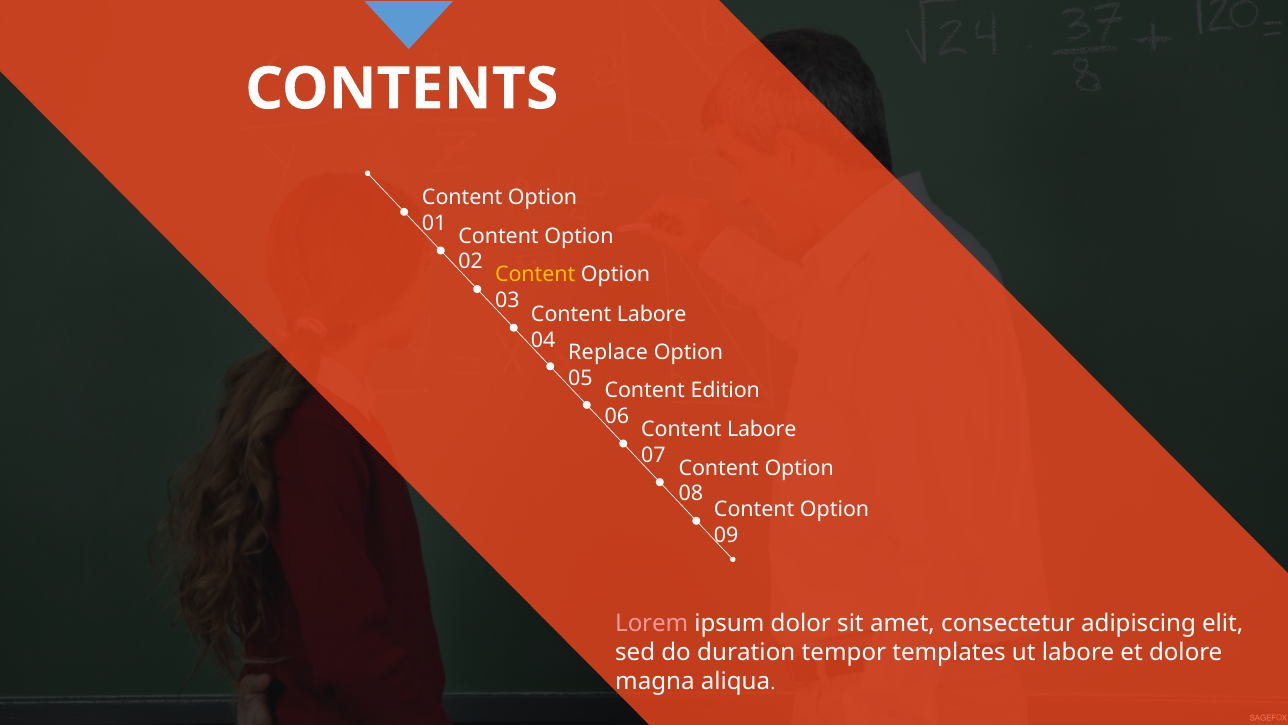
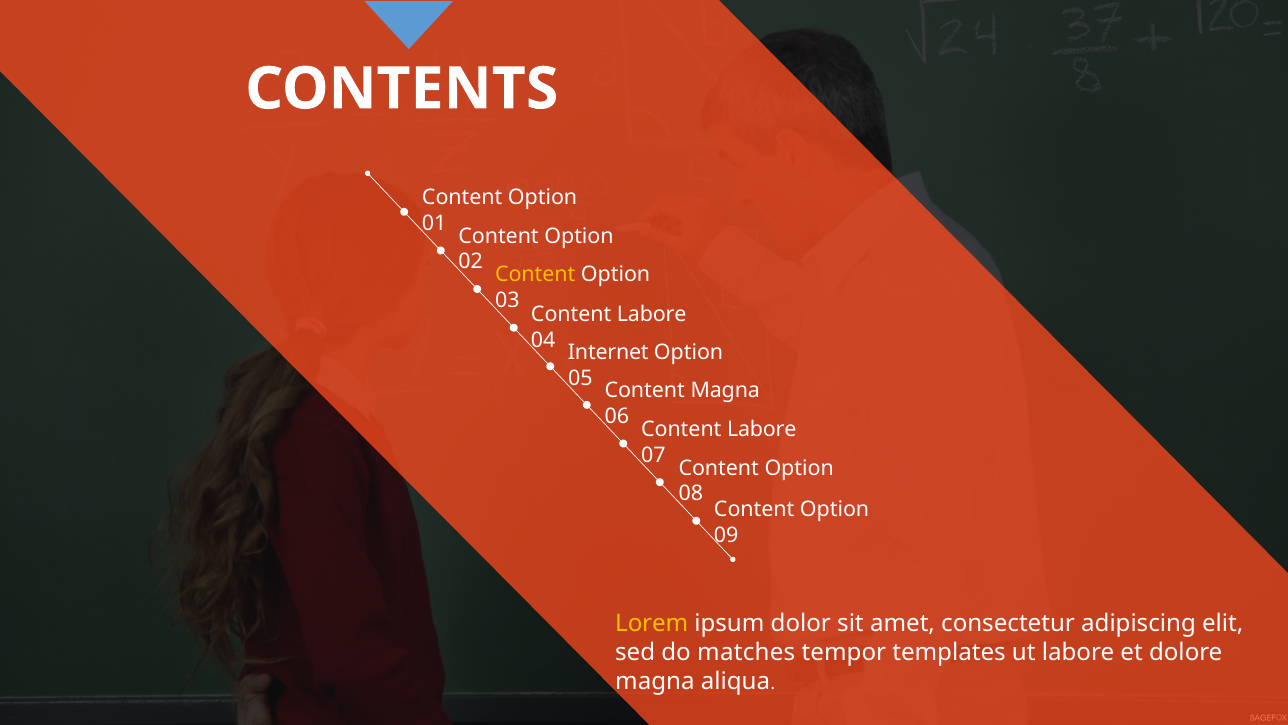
Replace: Replace -> Internet (608, 352)
Content Edition: Edition -> Magna (725, 390)
Lorem colour: pink -> yellow (652, 623)
duration: duration -> matches (746, 652)
